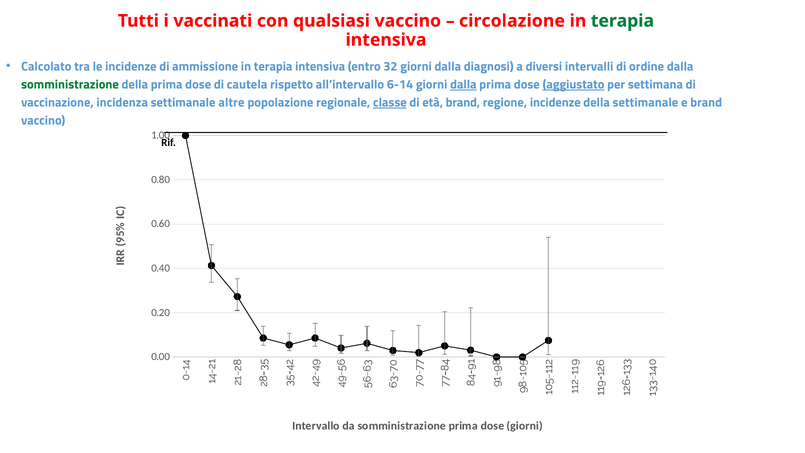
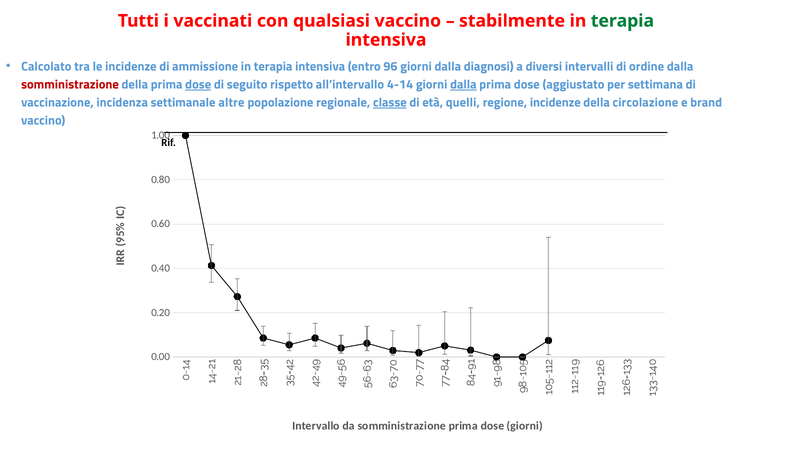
circolazione: circolazione -> stabilmente (512, 21)
32: 32 -> 96 (390, 66)
somministrazione colour: green -> red (70, 84)
dose underline: none -> present (198, 84)
cautela: cautela -> seguito (247, 84)
6-14: 6-14 -> 4-14 (400, 84)
aggiustato underline: present -> none (574, 84)
età brand: brand -> quelli (463, 103)
della settimanale: settimanale -> circolazione (645, 103)
